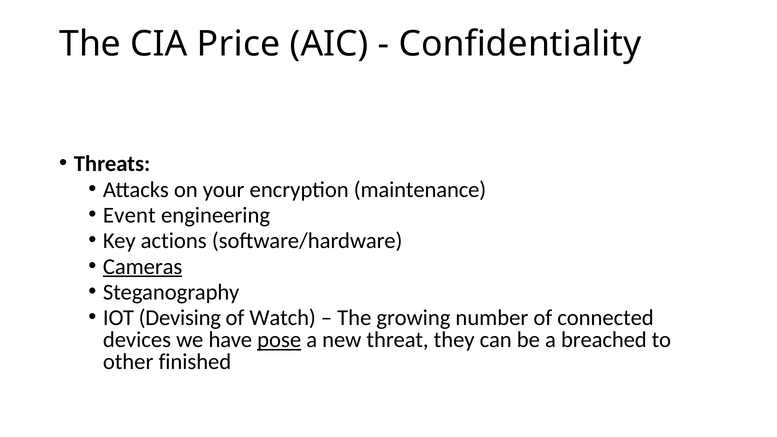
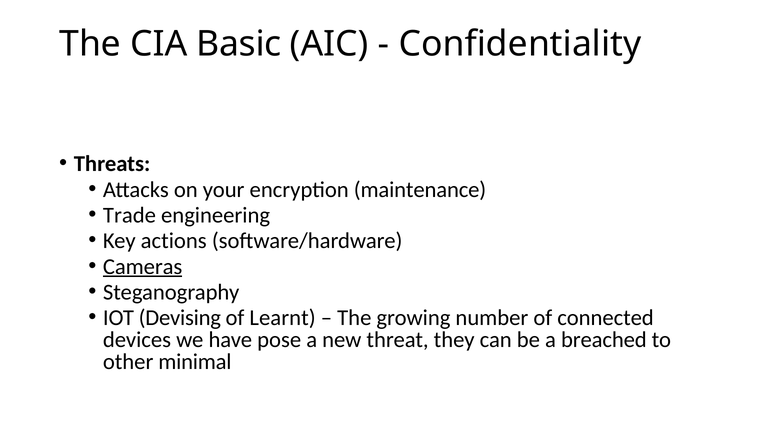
Price: Price -> Basic (239, 44)
Event: Event -> Trade (129, 215)
Watch: Watch -> Learnt (283, 318)
pose underline: present -> none (279, 340)
finished: finished -> minimal (195, 362)
